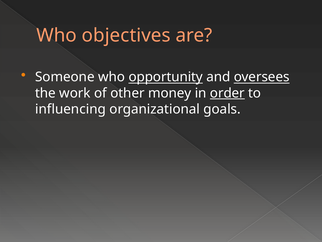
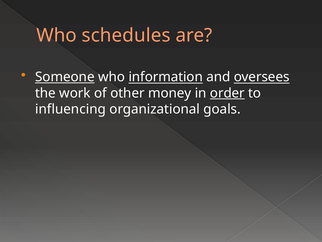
objectives: objectives -> schedules (126, 35)
Someone underline: none -> present (65, 77)
opportunity: opportunity -> information (166, 77)
